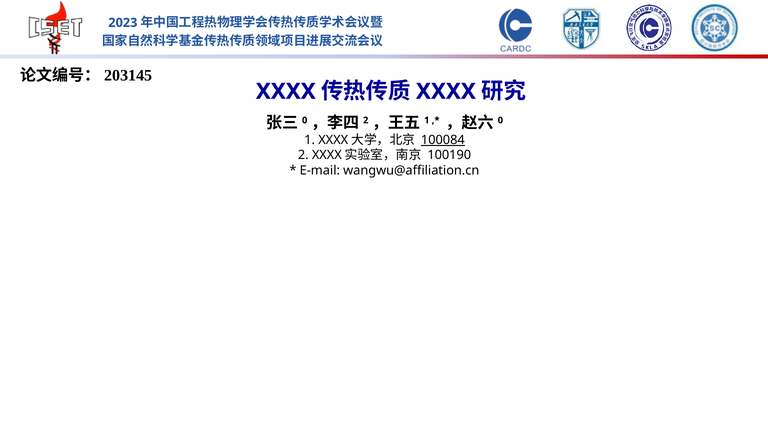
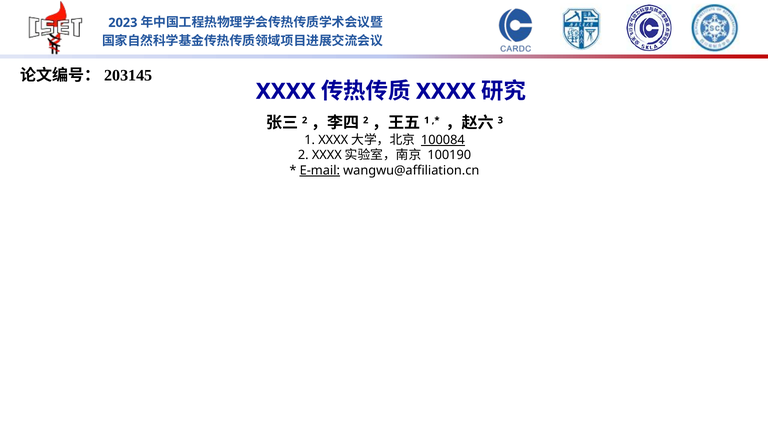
0: 0 -> 2 (305, 120)
0: 0 -> 3 (500, 120)
E-mail underline: none -> present (320, 171)
